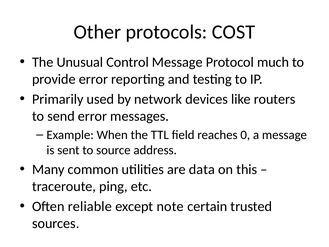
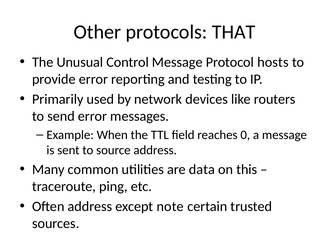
COST: COST -> THAT (234, 32)
much: much -> hosts (273, 62)
Often reliable: reliable -> address (90, 206)
